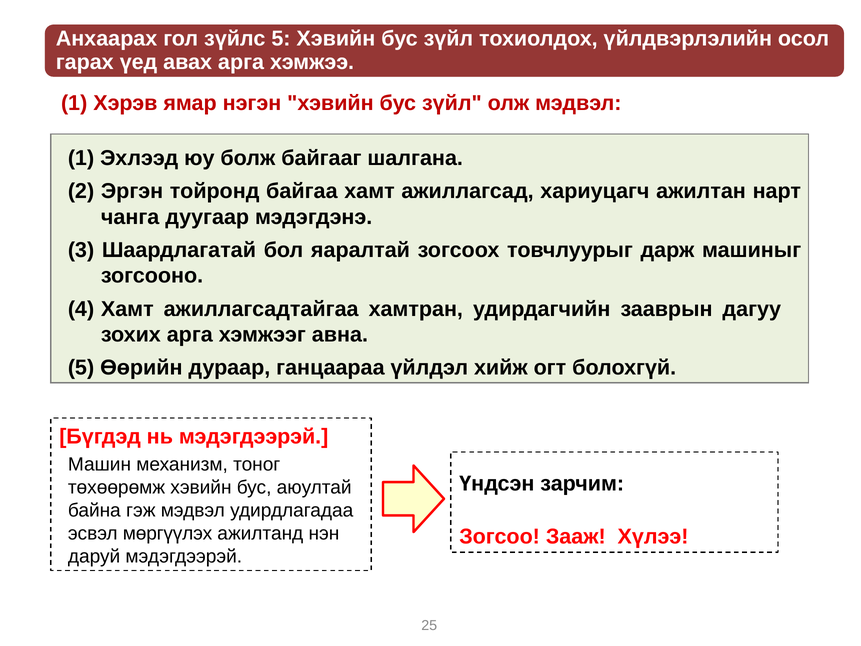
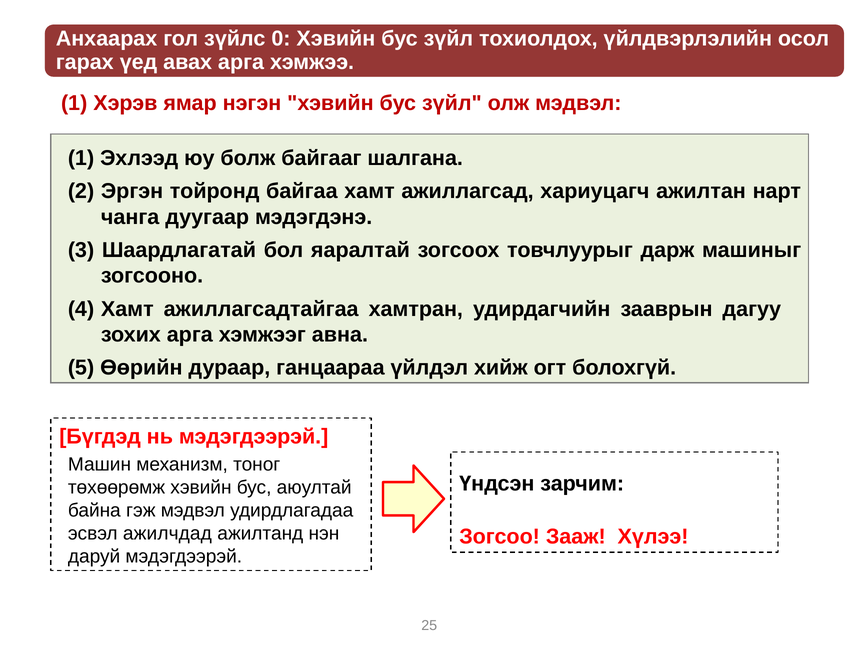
зүйлс 5: 5 -> 0 (281, 39)
мөргүүлэх: мөргүүлэх -> ажилчдад (167, 533)
